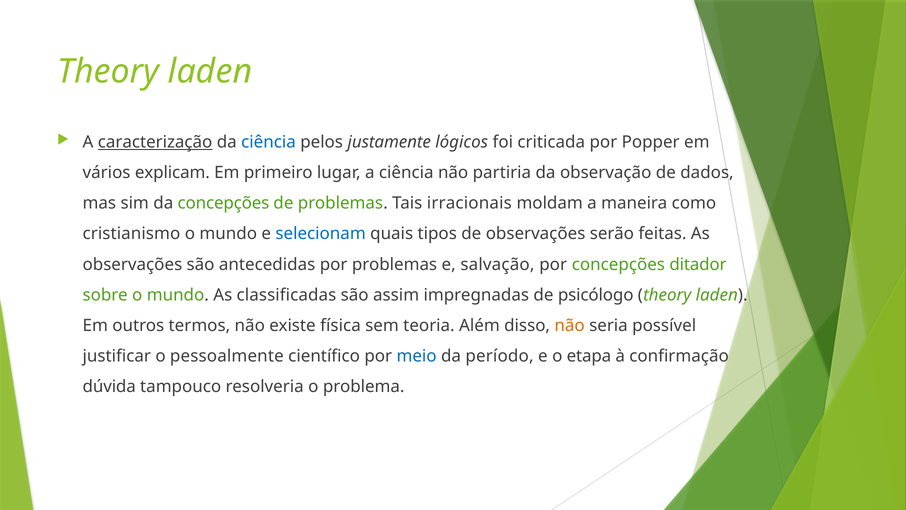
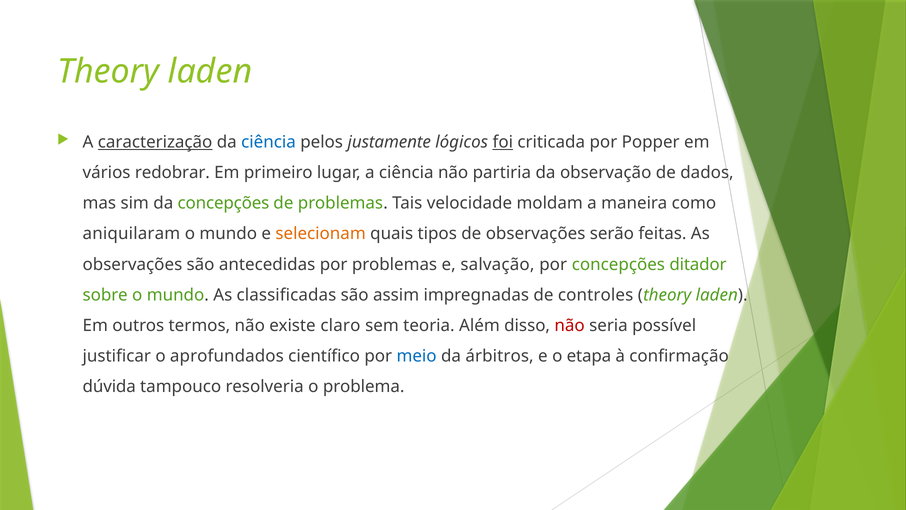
foi underline: none -> present (503, 142)
explicam: explicam -> redobrar (172, 173)
irracionais: irracionais -> velocidade (469, 203)
cristianismo: cristianismo -> aniquilaram (131, 234)
selecionam colour: blue -> orange (321, 234)
psicólogo: psicólogo -> controles (596, 295)
física: física -> claro (340, 325)
não colour: orange -> red (570, 325)
pessoalmente: pessoalmente -> aprofundados (227, 356)
período: período -> árbitros (500, 356)
